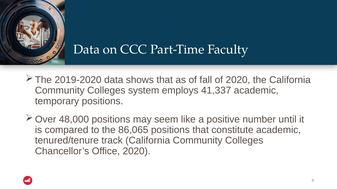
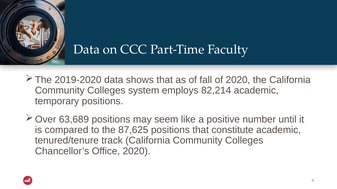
41,337: 41,337 -> 82,214 (216, 91)
48,000: 48,000 -> 63,689 (74, 120)
86,065: 86,065 -> 87,625 (133, 130)
